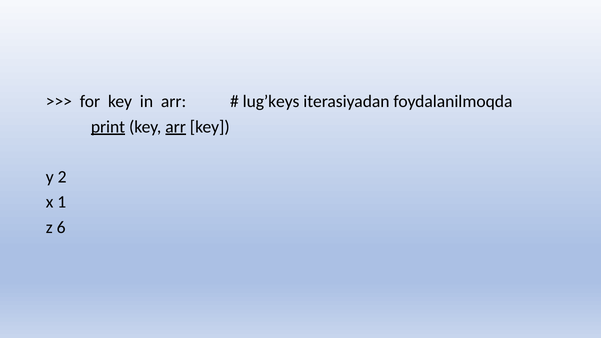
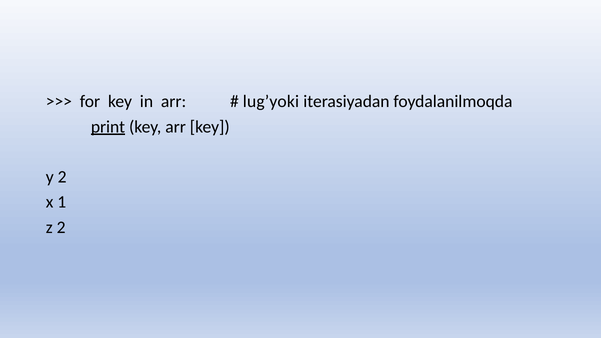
lug’keys: lug’keys -> lug’yoki (271, 102)
arr underline: present -> none (176, 127)
z 6: 6 -> 2 (61, 227)
